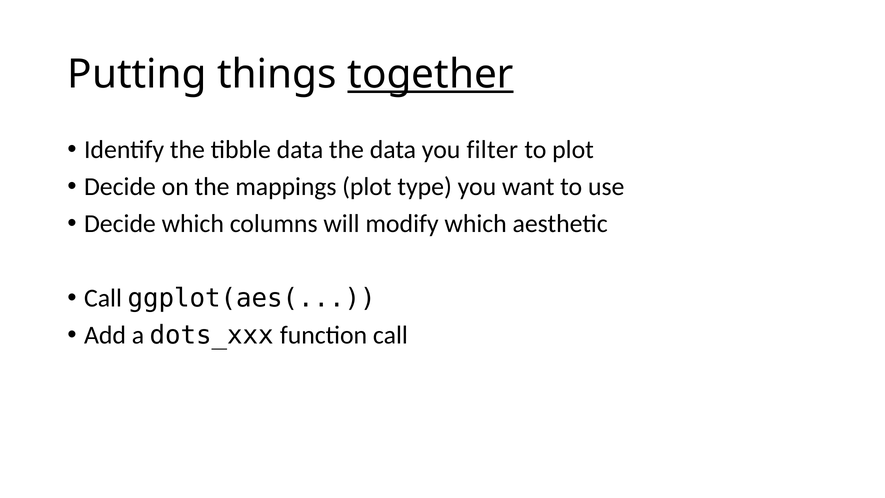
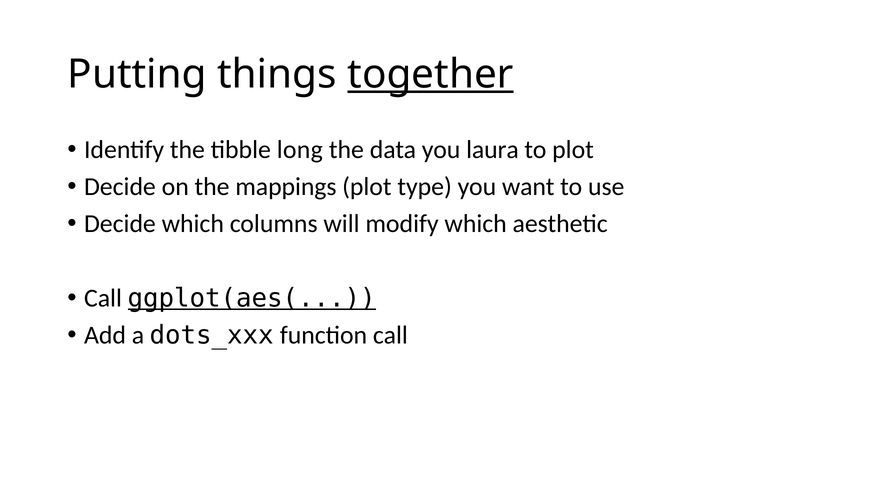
tibble data: data -> long (300, 150)
filter: filter -> laura (492, 150)
ggplot(aes( underline: none -> present (252, 298)
